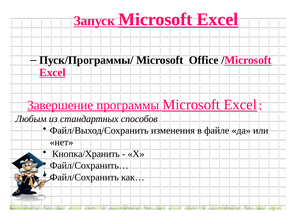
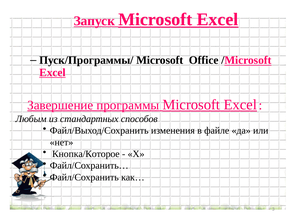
Кнопка/Хранить: Кнопка/Хранить -> Кнопка/Которое (86, 154)
